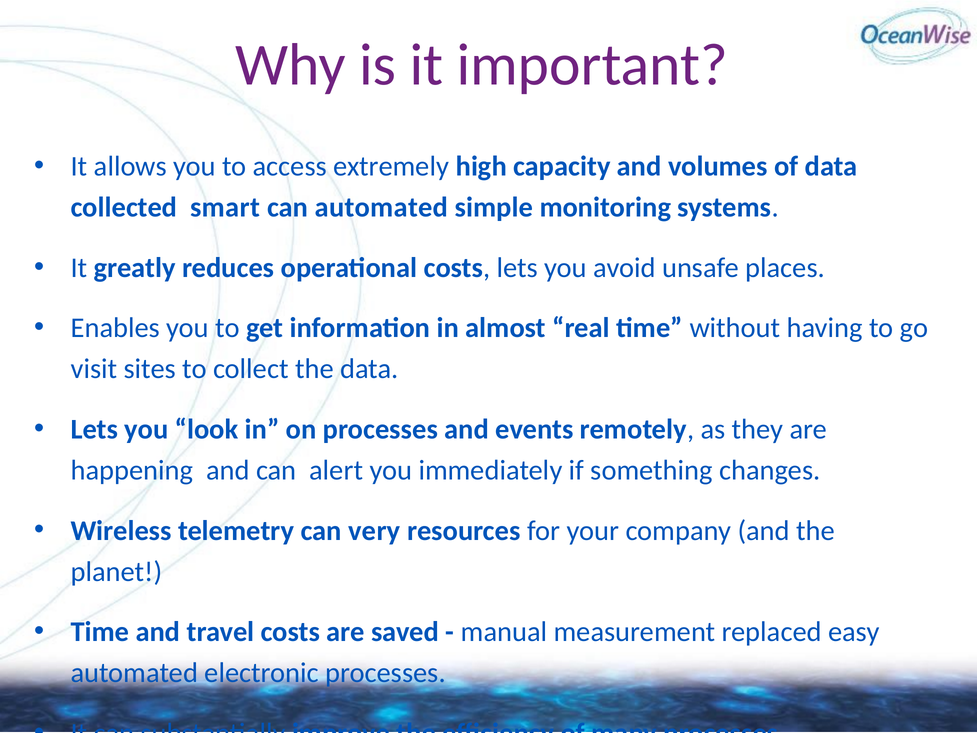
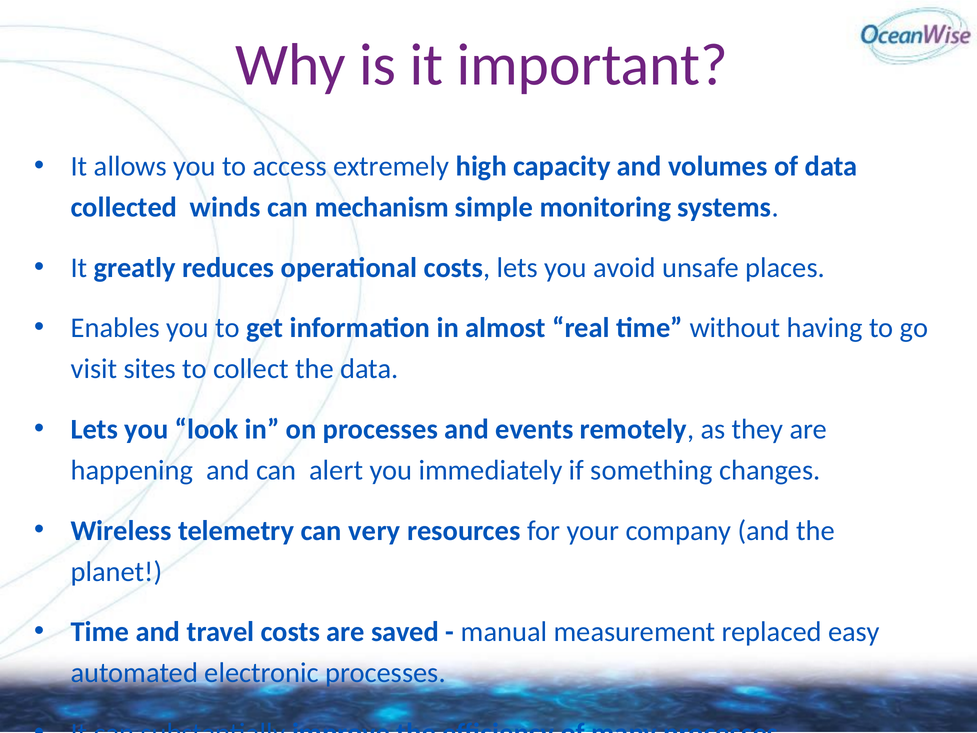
smart: smart -> winds (225, 207)
can automated: automated -> mechanism (382, 207)
